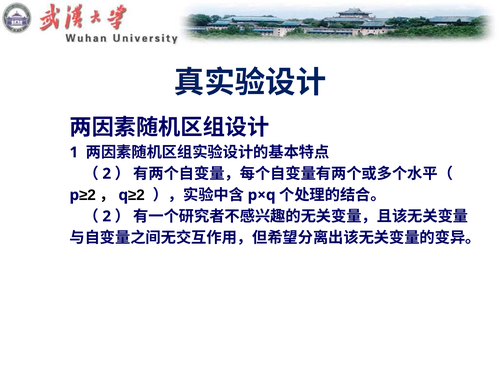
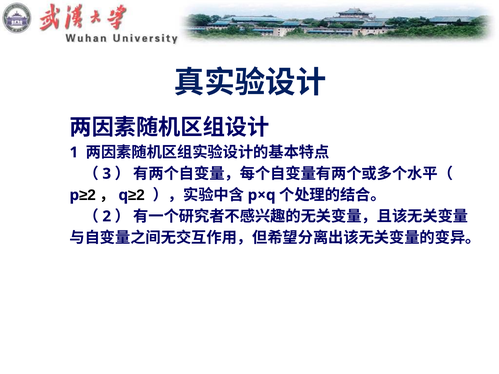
2: 2 -> 3 (107, 174)
